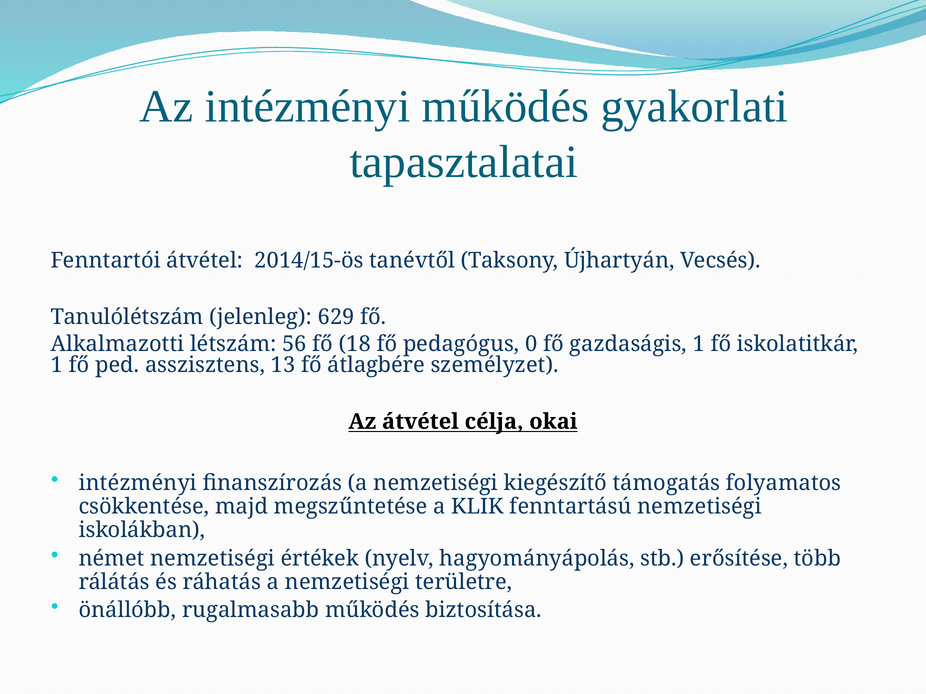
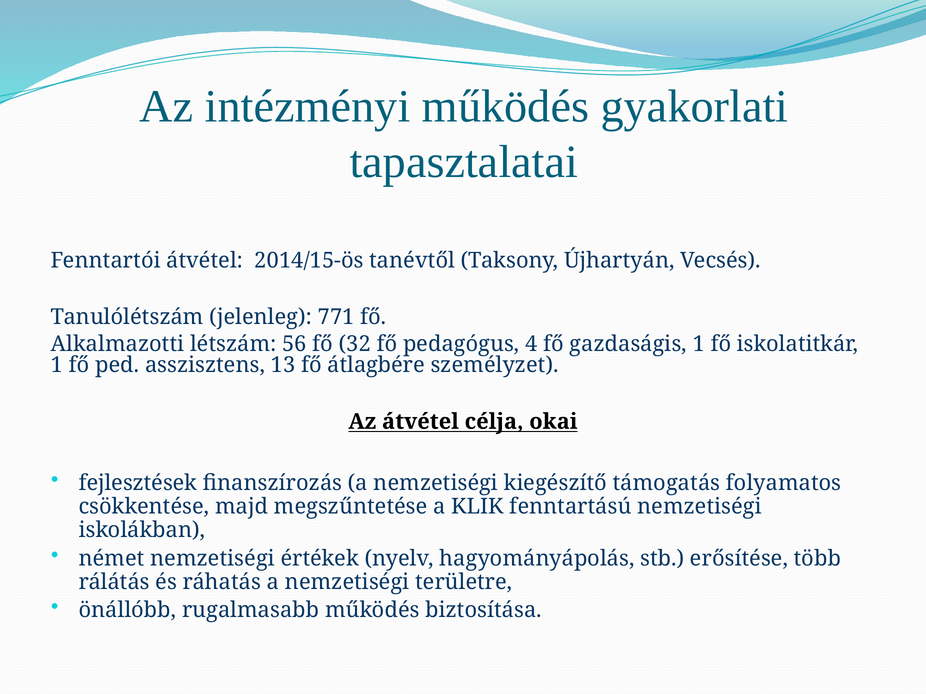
629: 629 -> 771 (336, 317)
18: 18 -> 32 (355, 344)
0: 0 -> 4 (531, 344)
intézményi: intézményi -> fejlesztések (138, 483)
